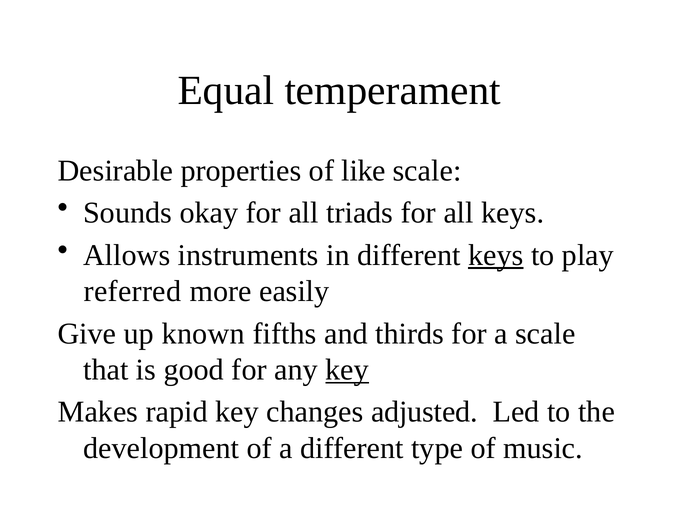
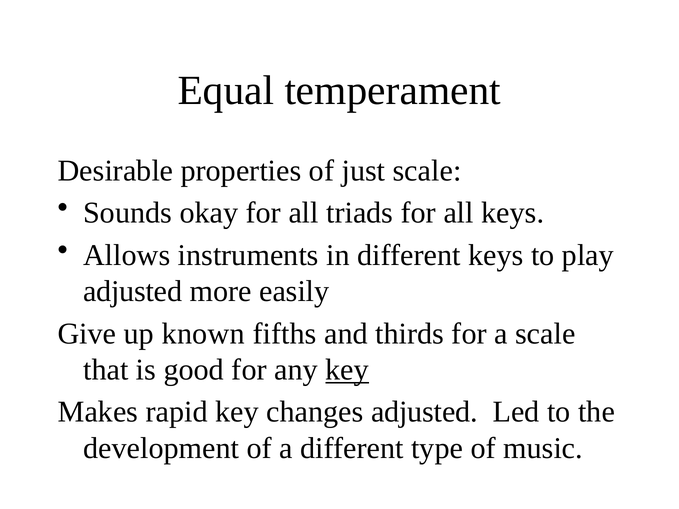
like: like -> just (363, 171)
keys underline: present -> none (496, 255)
referred: referred -> adjusted (133, 291)
